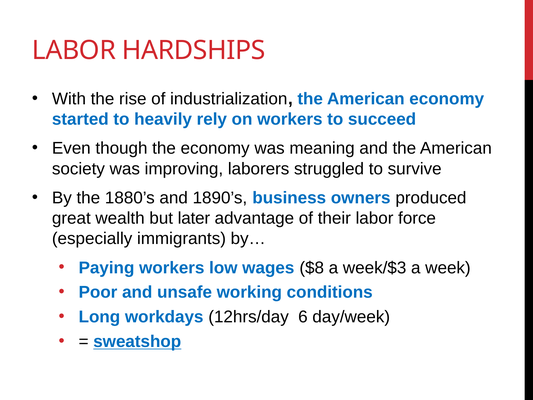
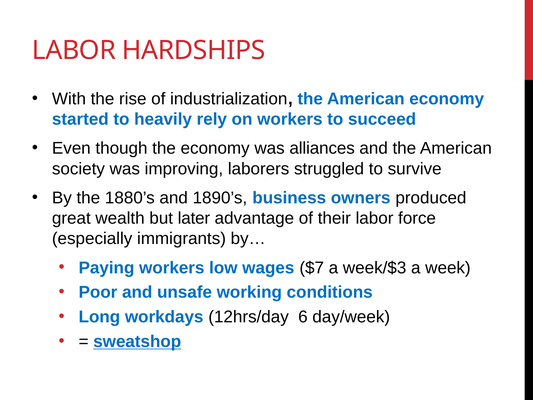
meaning: meaning -> alliances (322, 148)
$8: $8 -> $7 (312, 268)
